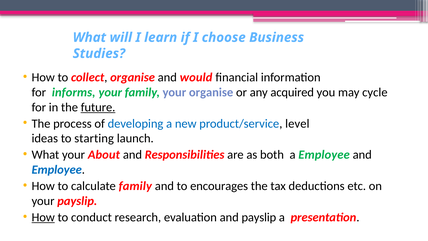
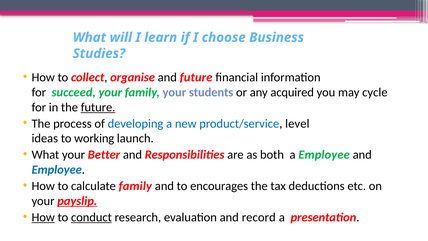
and would: would -> future (196, 77)
informs: informs -> succeed (74, 92)
your organise: organise -> students (211, 92)
starting: starting -> working (94, 138)
About: About -> Better (104, 155)
payslip underline: none -> present (77, 201)
conduct underline: none -> present (91, 217)
and payslip: payslip -> record (259, 217)
